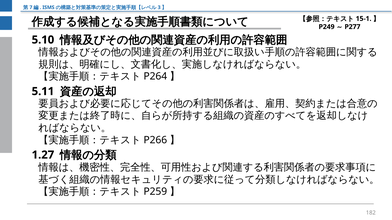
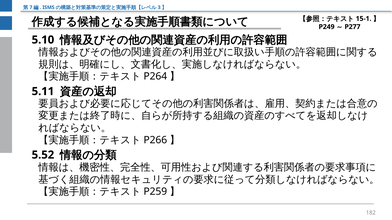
1.27: 1.27 -> 5.52 (43, 155)
